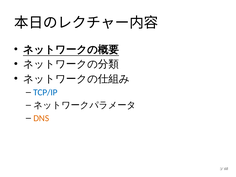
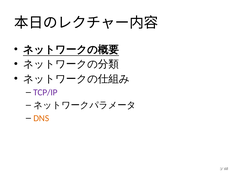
TCP/IP colour: blue -> purple (45, 92)
